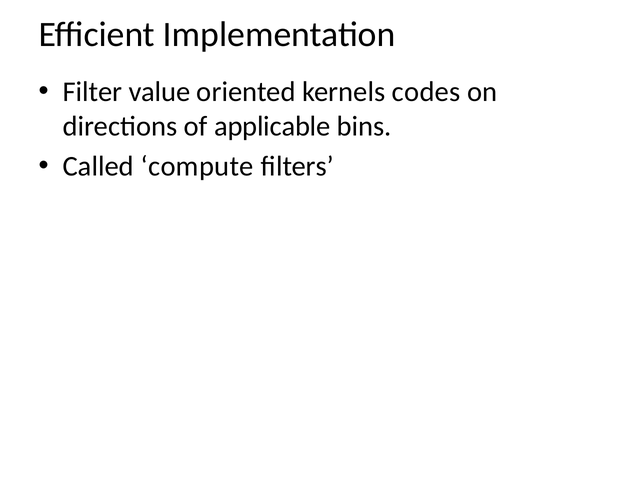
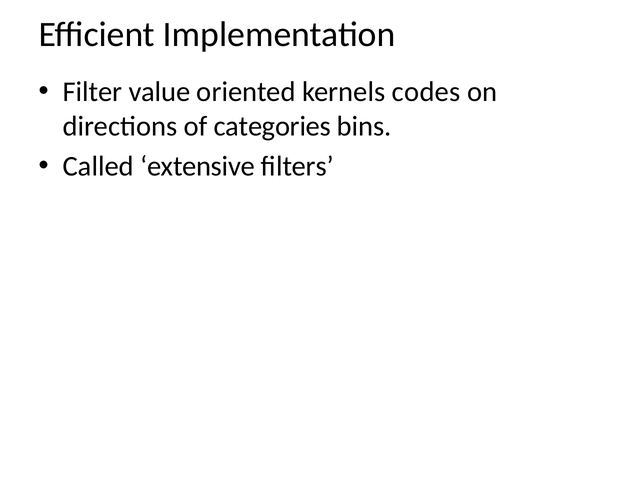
applicable: applicable -> categories (272, 126)
compute: compute -> extensive (198, 166)
